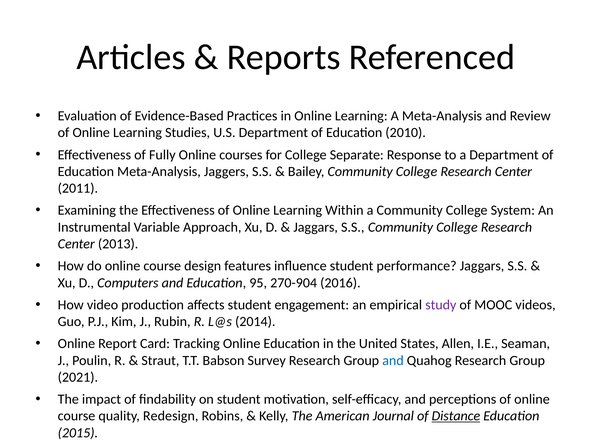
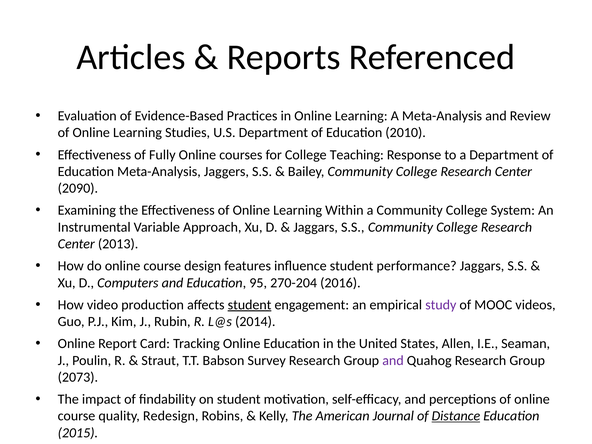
Separate: Separate -> Teaching (357, 155)
2011: 2011 -> 2090 (78, 188)
270-904: 270-904 -> 270-204 (294, 283)
student underline: none -> present (250, 305)
and colour: blue -> purple (393, 360)
2021: 2021 -> 2073 (78, 377)
